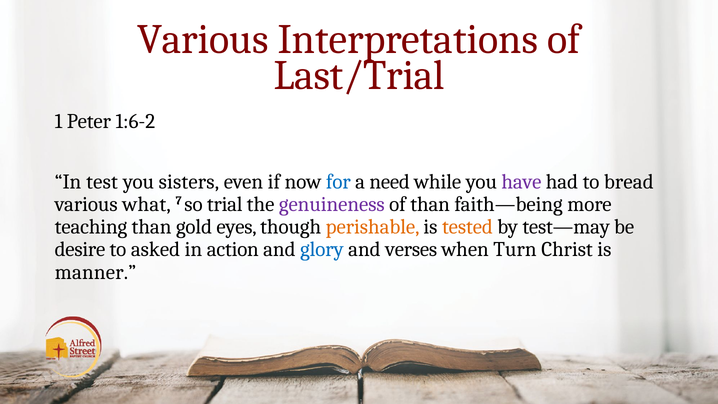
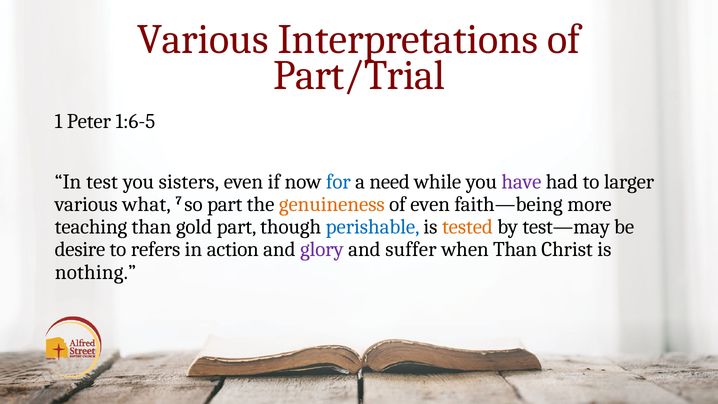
Last/Trial: Last/Trial -> Part/Trial (359, 76)
1:6-2: 1:6-2 -> 1:6-5 (135, 121)
bread: bread -> larger (629, 182)
so trial: trial -> part (225, 204)
genuineness colour: purple -> orange (332, 204)
of than: than -> even (430, 204)
gold eyes: eyes -> part (236, 227)
perishable colour: orange -> blue (373, 227)
asked: asked -> refers (156, 249)
glory colour: blue -> purple (322, 249)
verses: verses -> suffer (411, 249)
when Turn: Turn -> Than (515, 249)
manner: manner -> nothing (95, 272)
